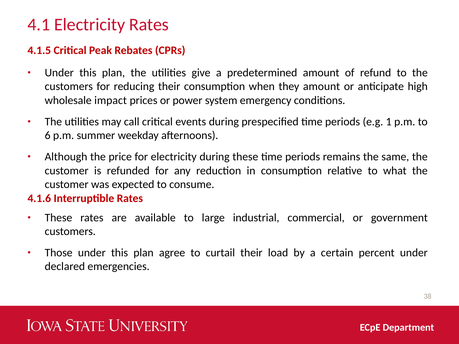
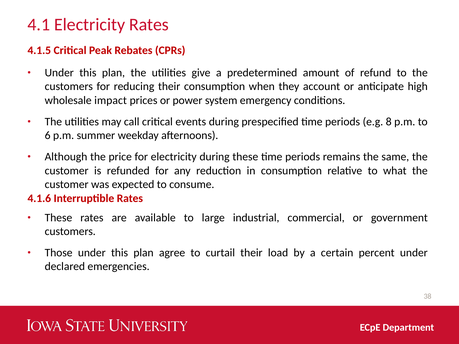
they amount: amount -> account (322, 87)
1: 1 -> 8 (389, 122)
